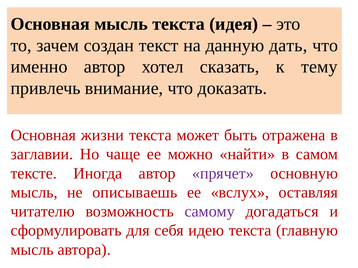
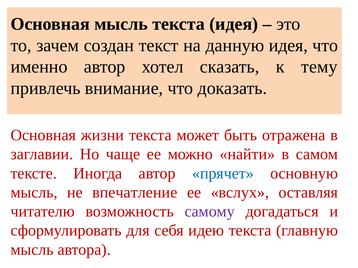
данную дать: дать -> идея (288, 45)
прячет colour: purple -> blue (223, 174)
описываешь: описываешь -> впечатление (135, 193)
